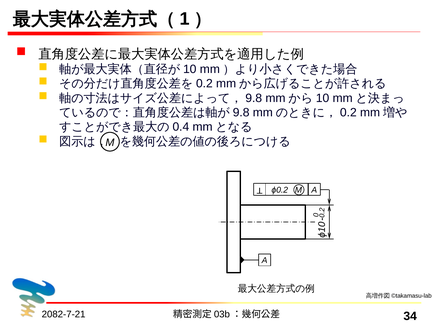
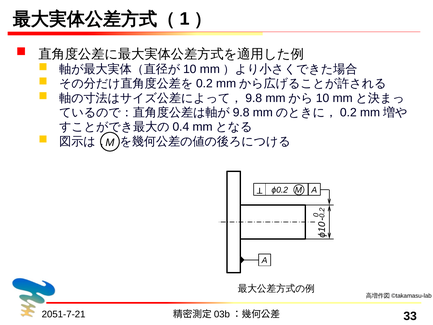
2082-7-21: 2082-7-21 -> 2051-7-21 (64, 314)
34: 34 -> 33 (410, 316)
